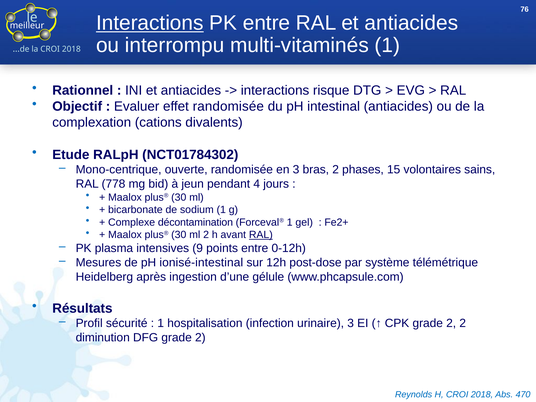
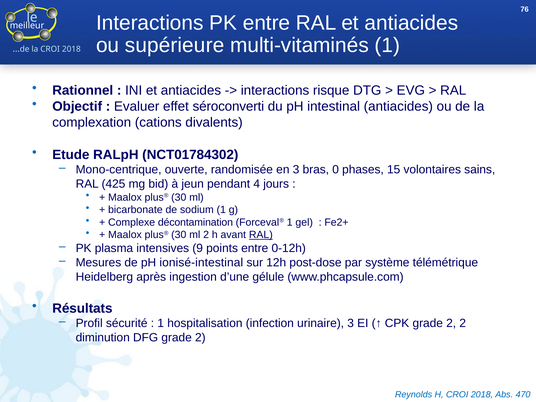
Interactions underline: present -> none (150, 23)
interrompu: interrompu -> supérieure (175, 45)
effet randomisée: randomisée -> séroconverti (228, 106)
bras 2: 2 -> 0 (336, 170)
778: 778 -> 425 (113, 184)
